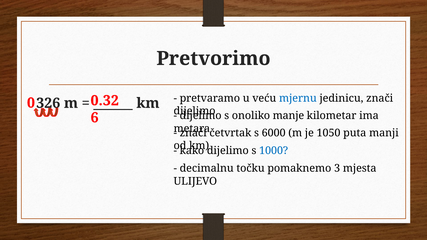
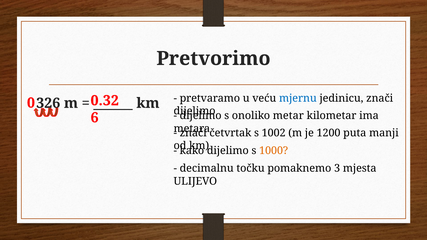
manje: manje -> metar (288, 116)
6000: 6000 -> 1002 (274, 133)
1050: 1050 -> 1200 (329, 133)
1000 colour: blue -> orange (274, 151)
